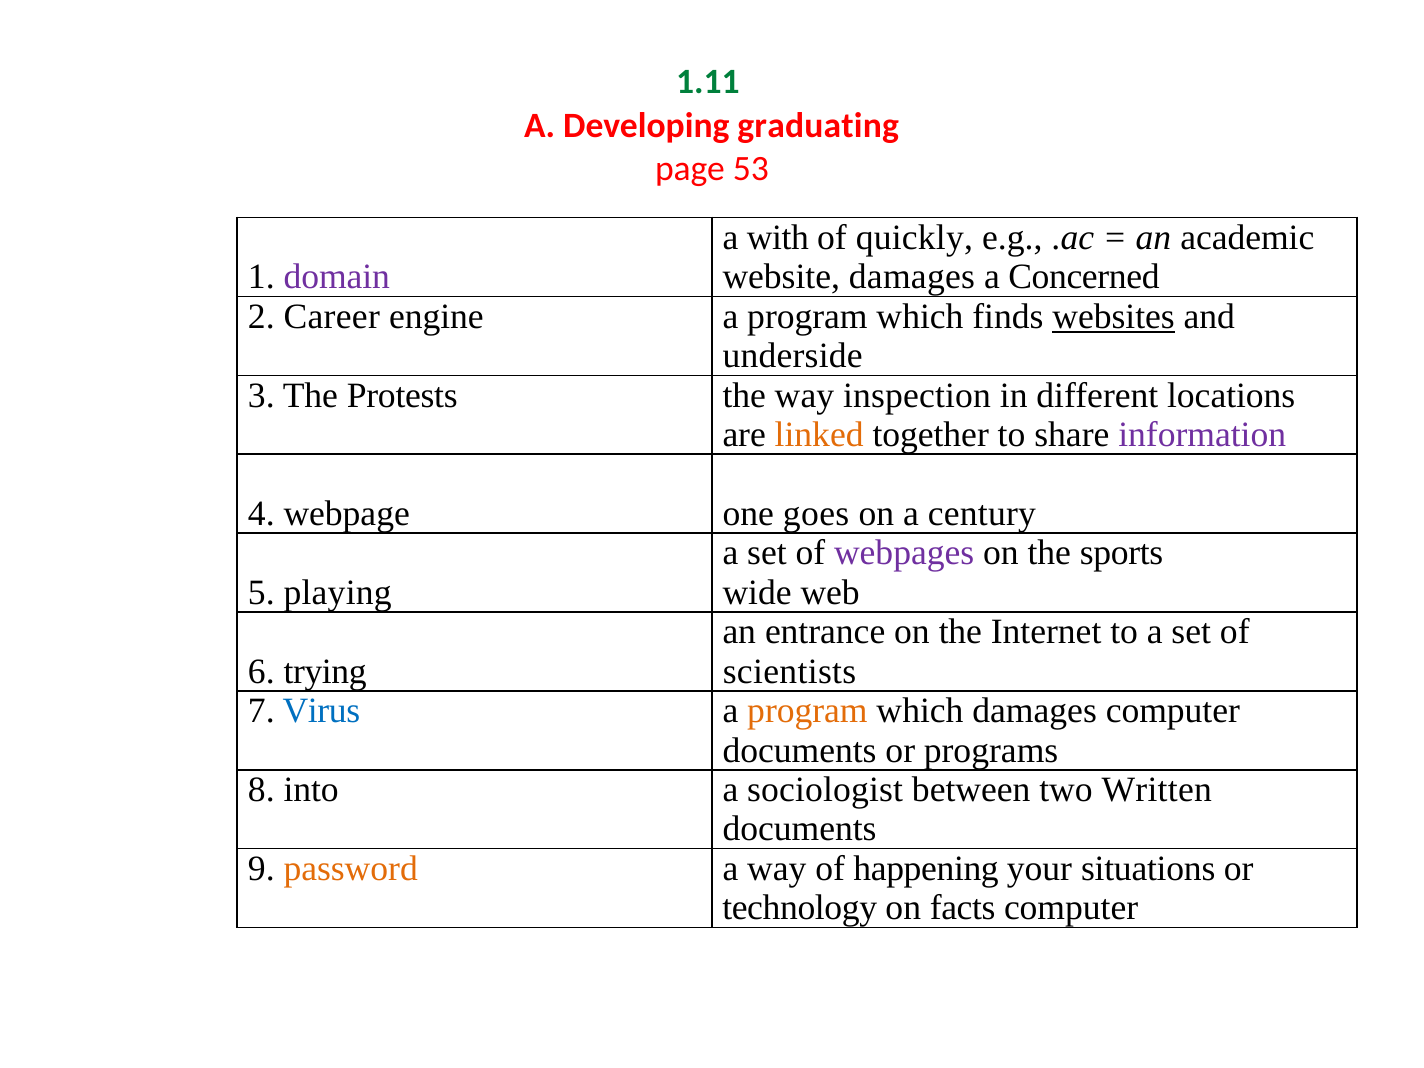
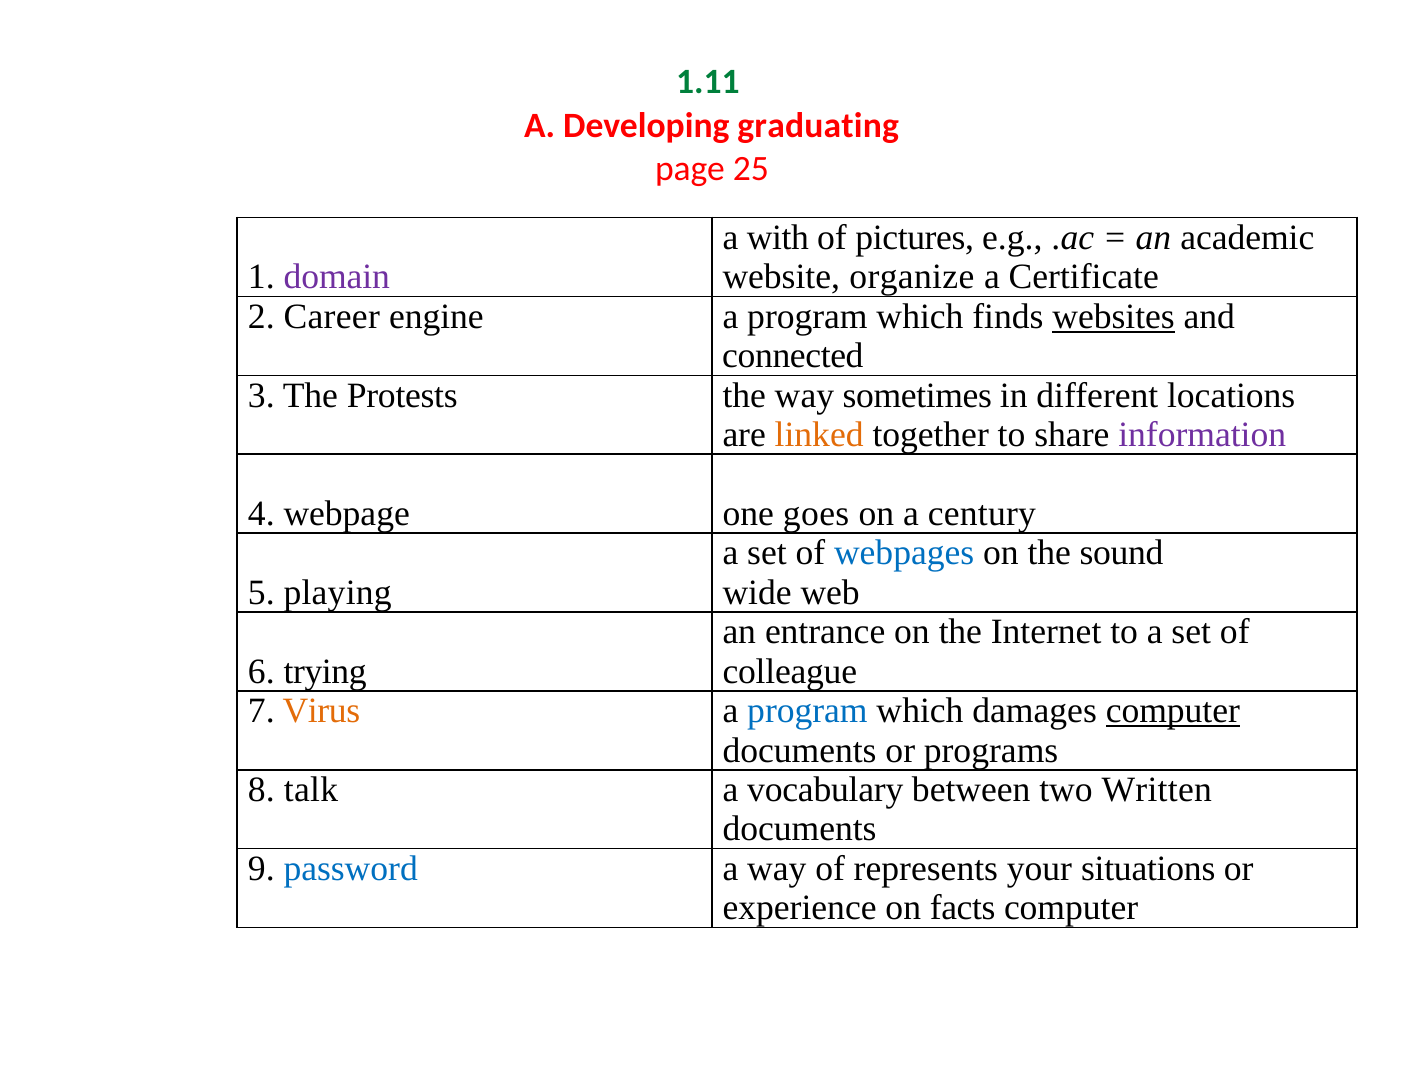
53: 53 -> 25 (751, 169)
quickly: quickly -> pictures (915, 238)
website damages: damages -> organize (912, 277)
Concerned: Concerned -> Certificate (1084, 277)
underside: underside -> connected (793, 356)
inspection: inspection -> sometimes (917, 395)
webpages colour: purple -> blue (904, 553)
sports: sports -> sound (1122, 553)
scientists: scientists -> colleague (790, 671)
Virus colour: blue -> orange (321, 711)
program colour: orange -> blue (807, 711)
computer underline: none -> present (1173, 711)
into: into -> talk (311, 790)
sociologist: sociologist -> vocabulary (825, 790)
password colour: orange -> blue (351, 869)
happening: happening -> represents (926, 869)
technology: technology -> experience (800, 908)
